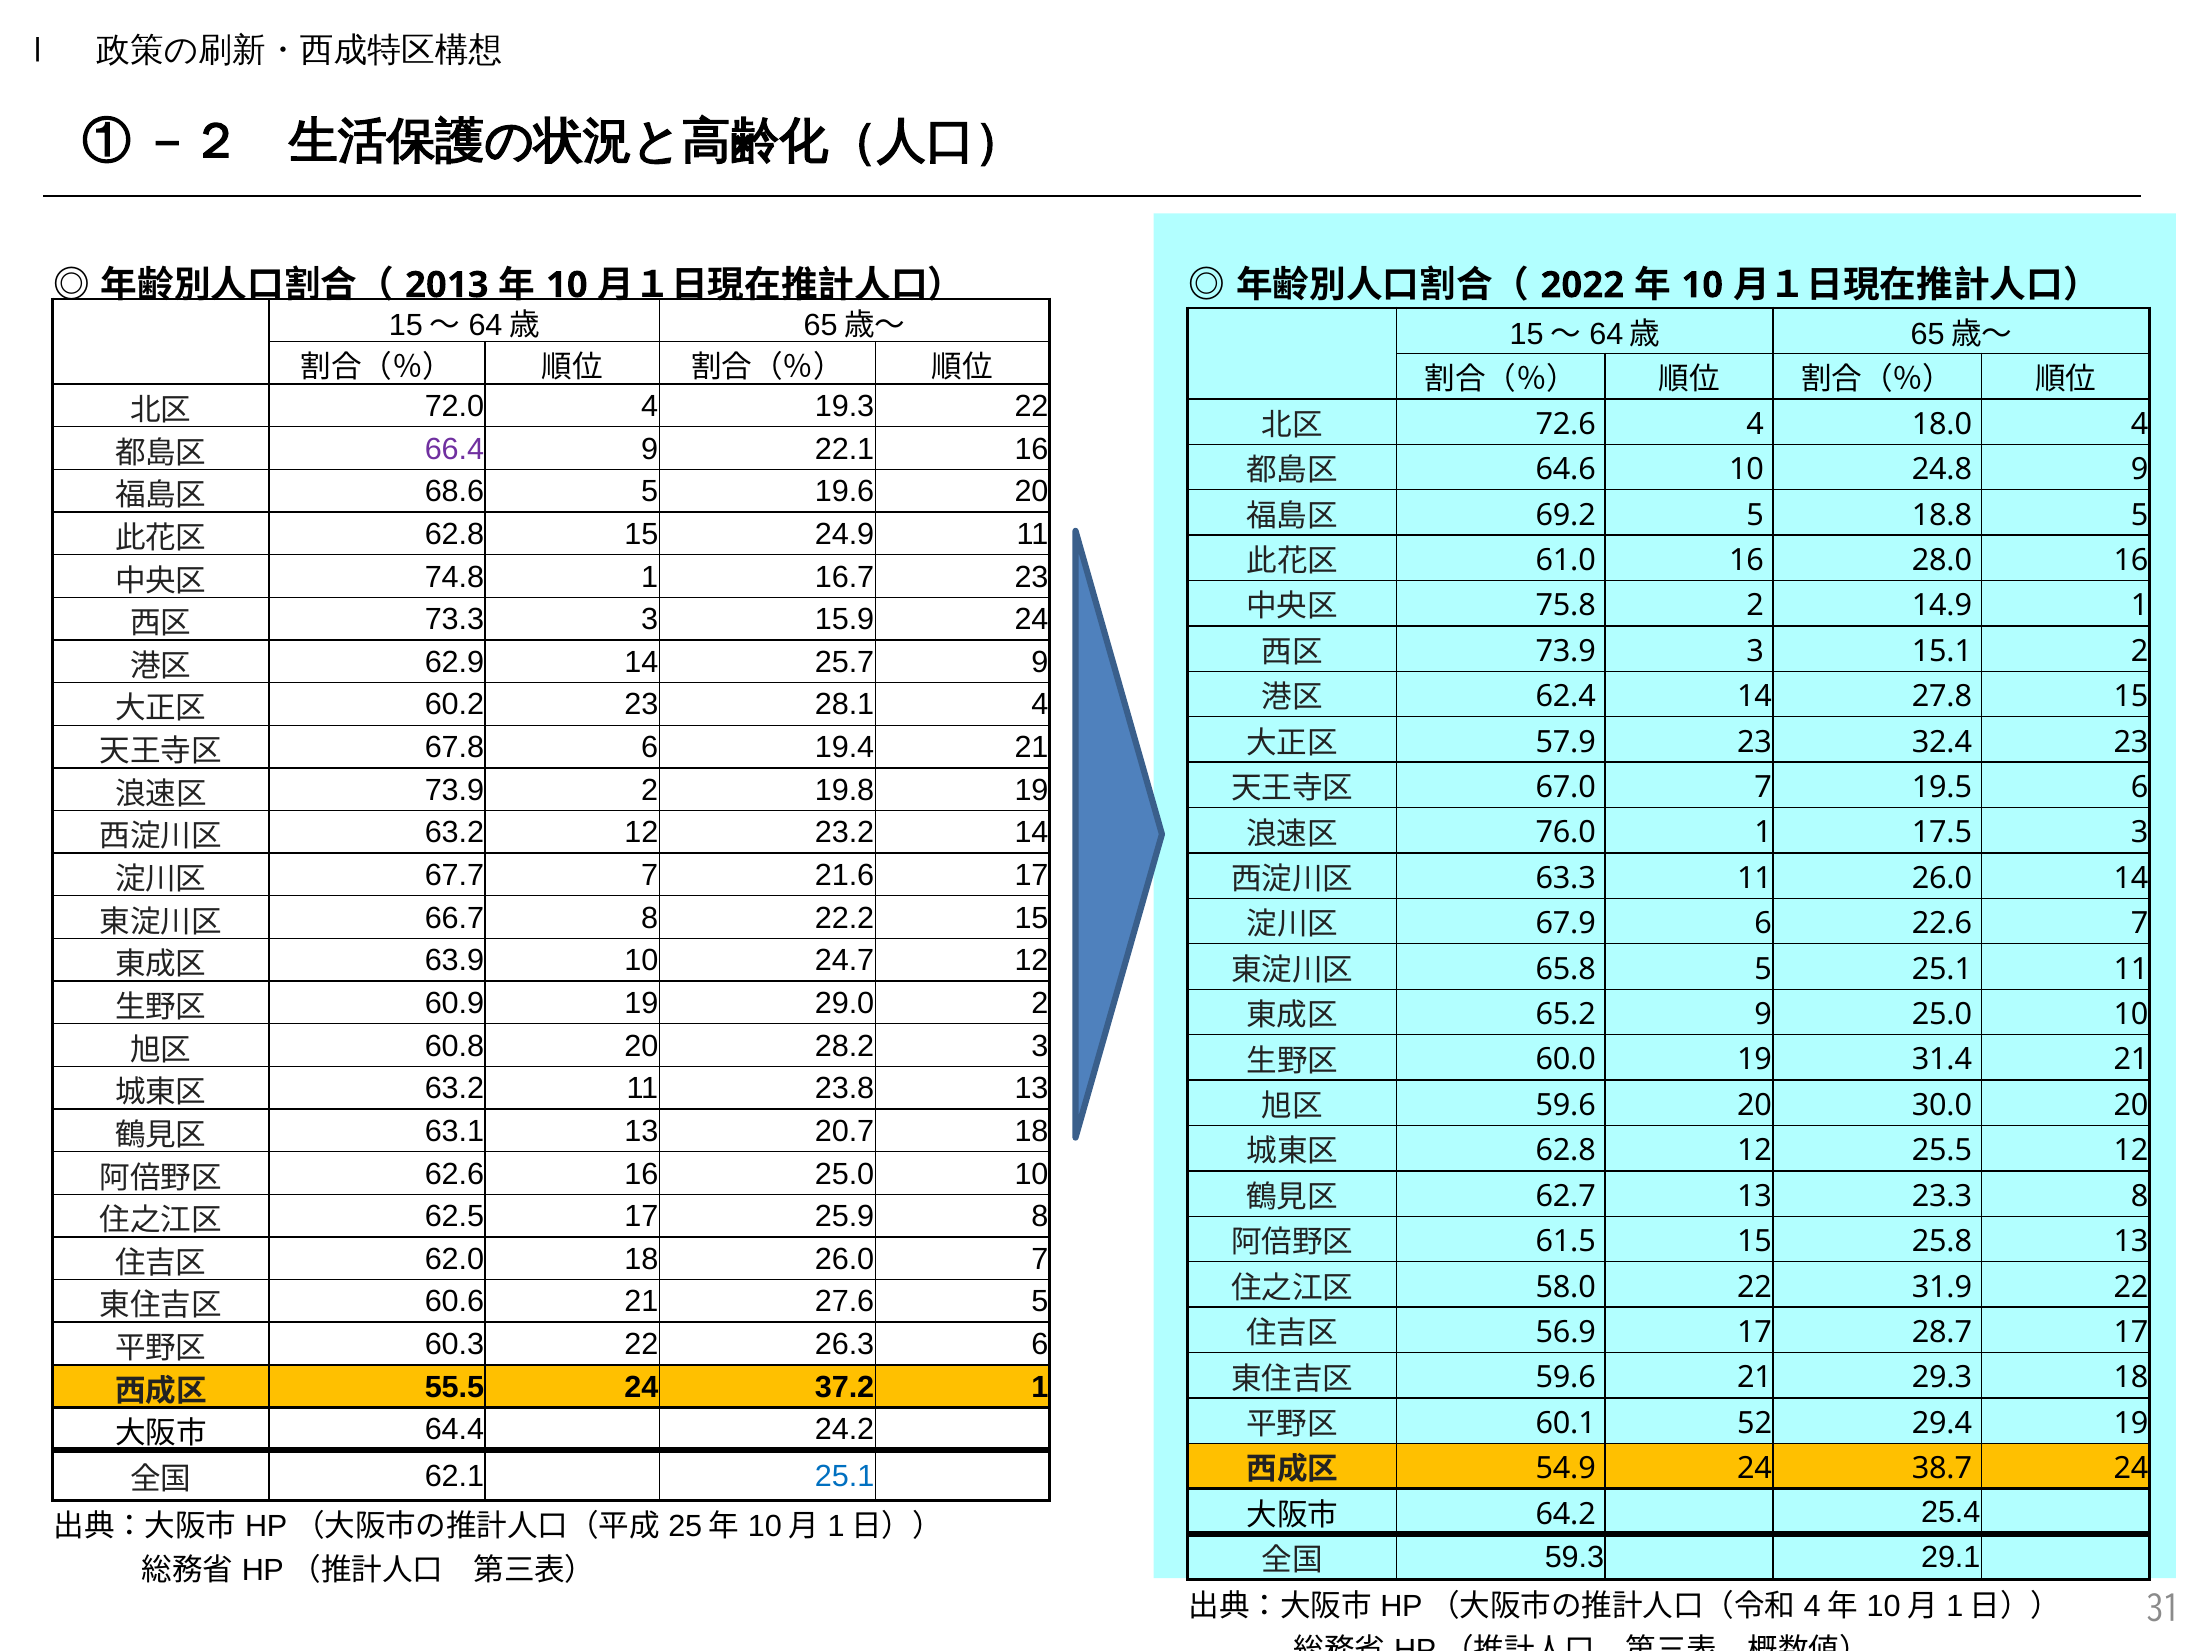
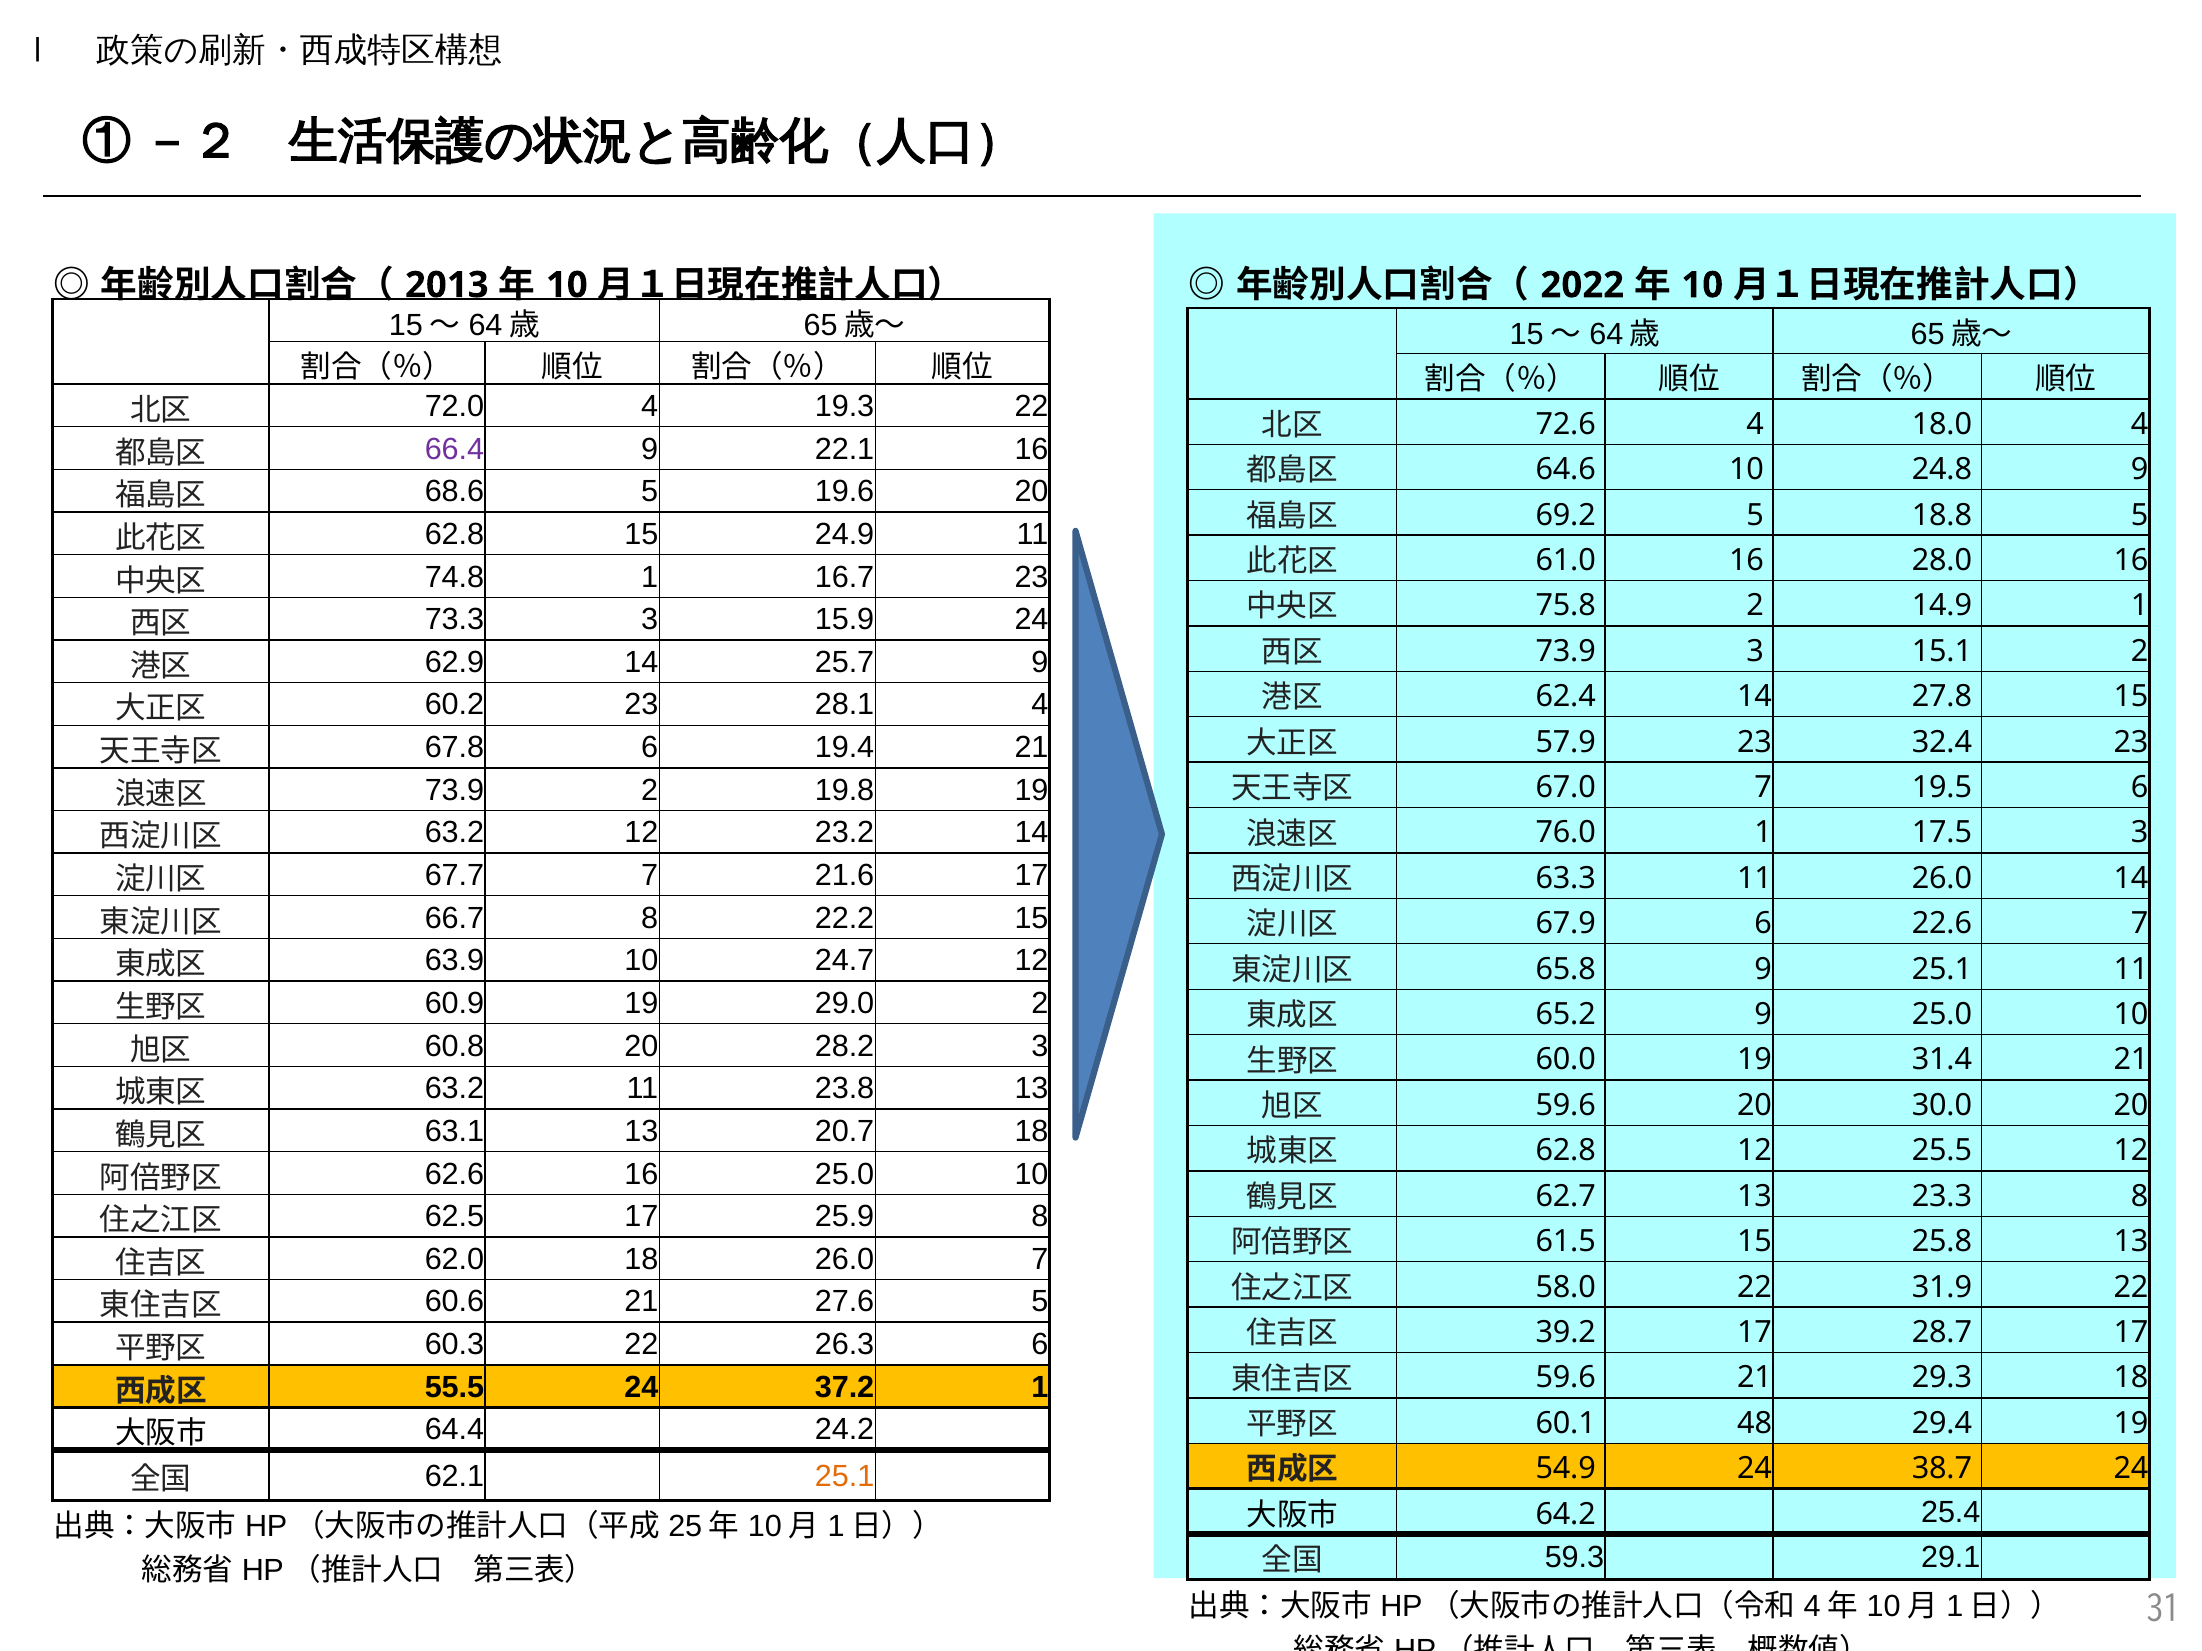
65.8 5: 5 -> 9 (1763, 969)
56.9: 56.9 -> 39.2 (1566, 1333)
52: 52 -> 48 (1755, 1424)
25.1 colour: blue -> orange (845, 1477)
